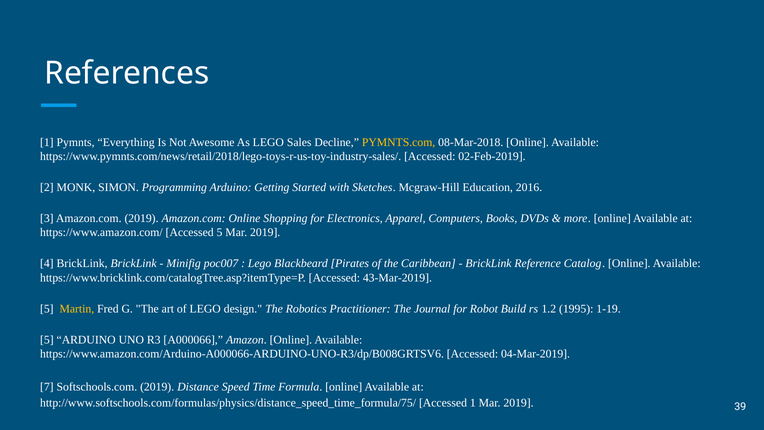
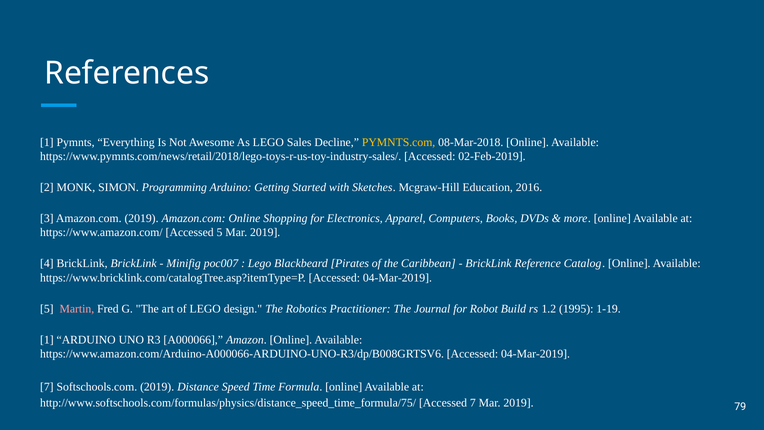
https://www.bricklink.com/catalogTree.asp?itemType=P Accessed 43-Mar-2019: 43-Mar-2019 -> 04-Mar-2019 (397, 278)
Martin colour: yellow -> pink (77, 308)
5: 5 -> 1 (47, 339)
Accessed 1: 1 -> 7 (473, 403)
39: 39 -> 79 (740, 407)
